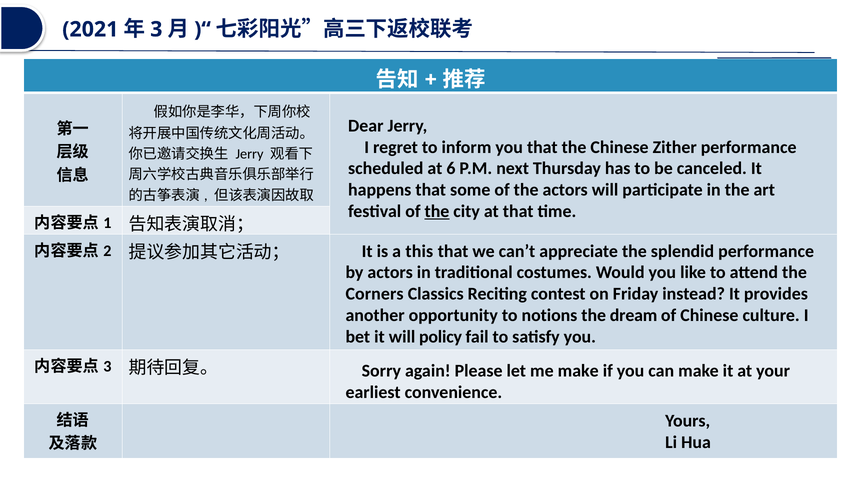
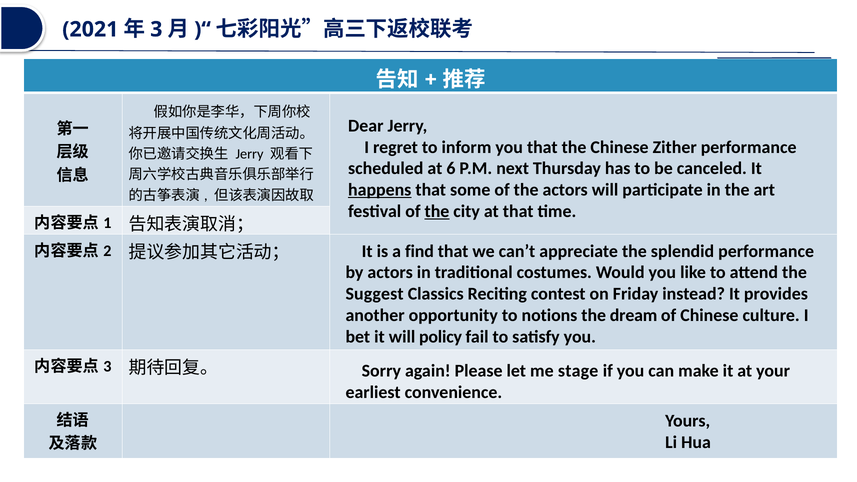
happens underline: none -> present (380, 190)
this: this -> find (419, 251)
Corners: Corners -> Suggest (375, 294)
me make: make -> stage (578, 371)
